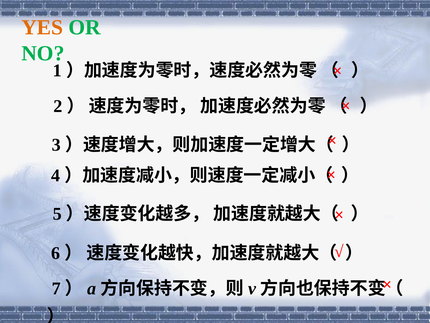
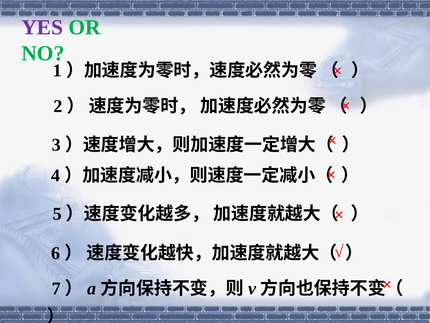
YES colour: orange -> purple (42, 27)
